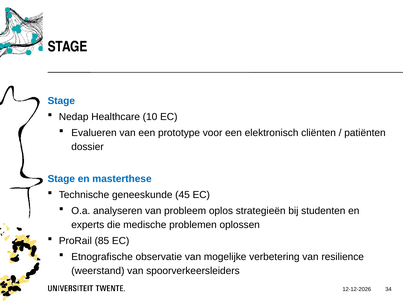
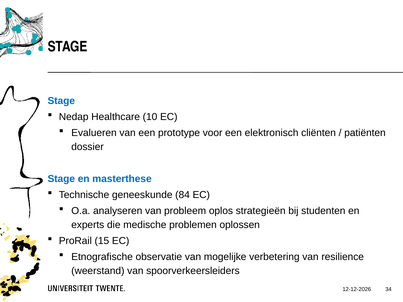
45: 45 -> 84 (183, 195)
85: 85 -> 15 (102, 241)
